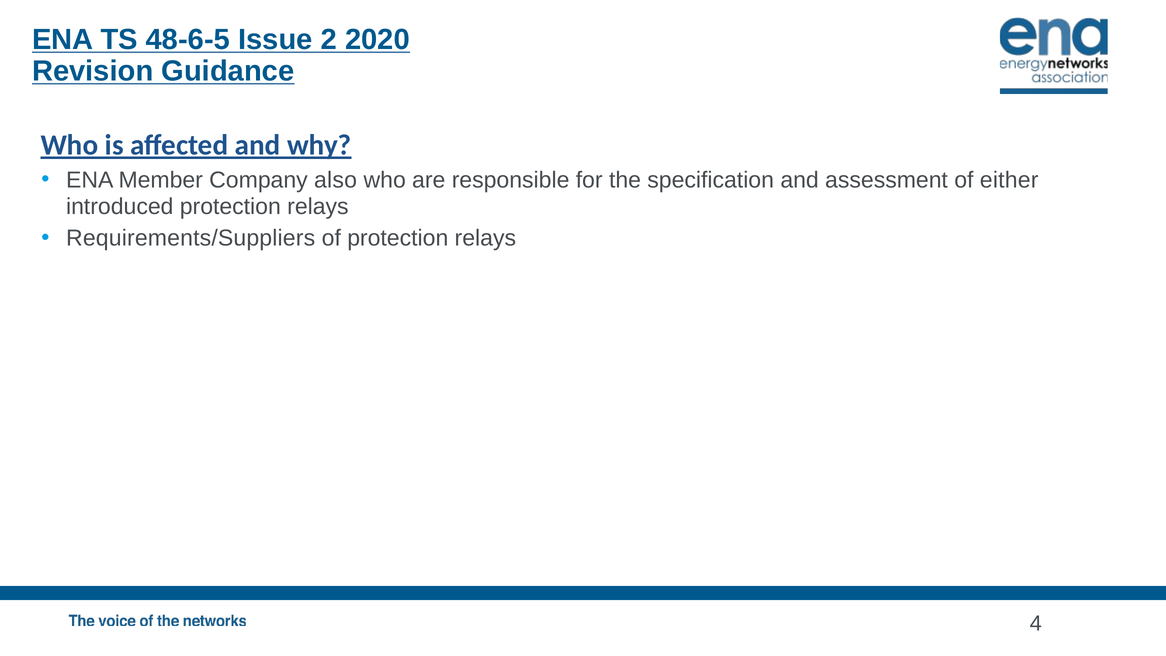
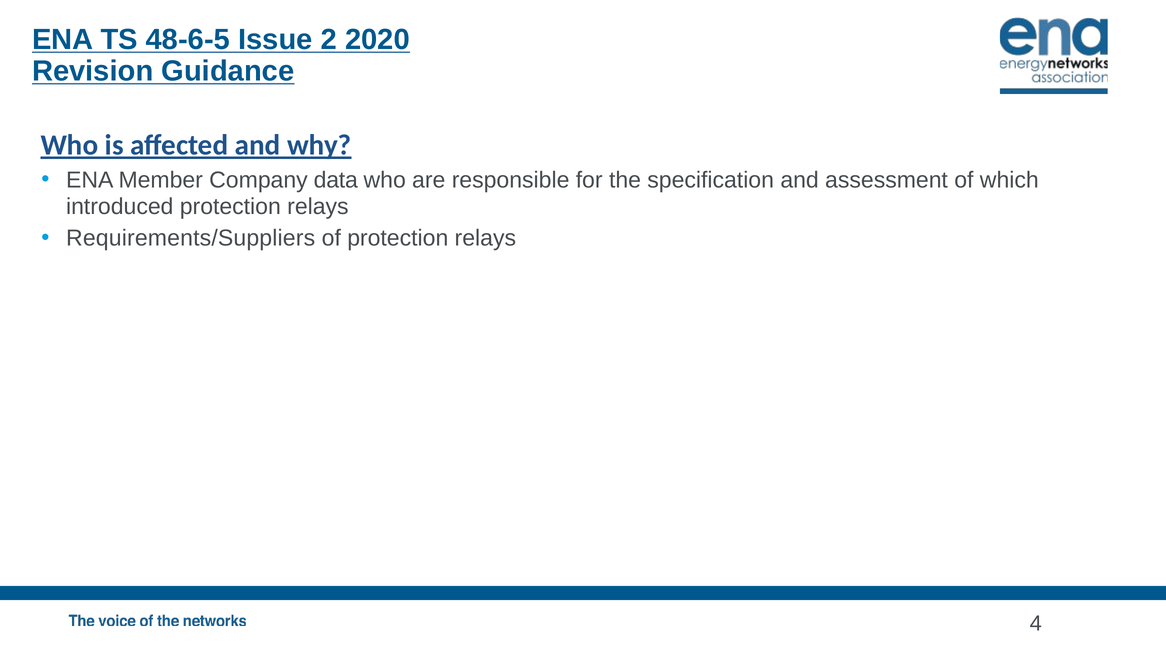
also: also -> data (336, 180)
either: either -> which (1009, 180)
